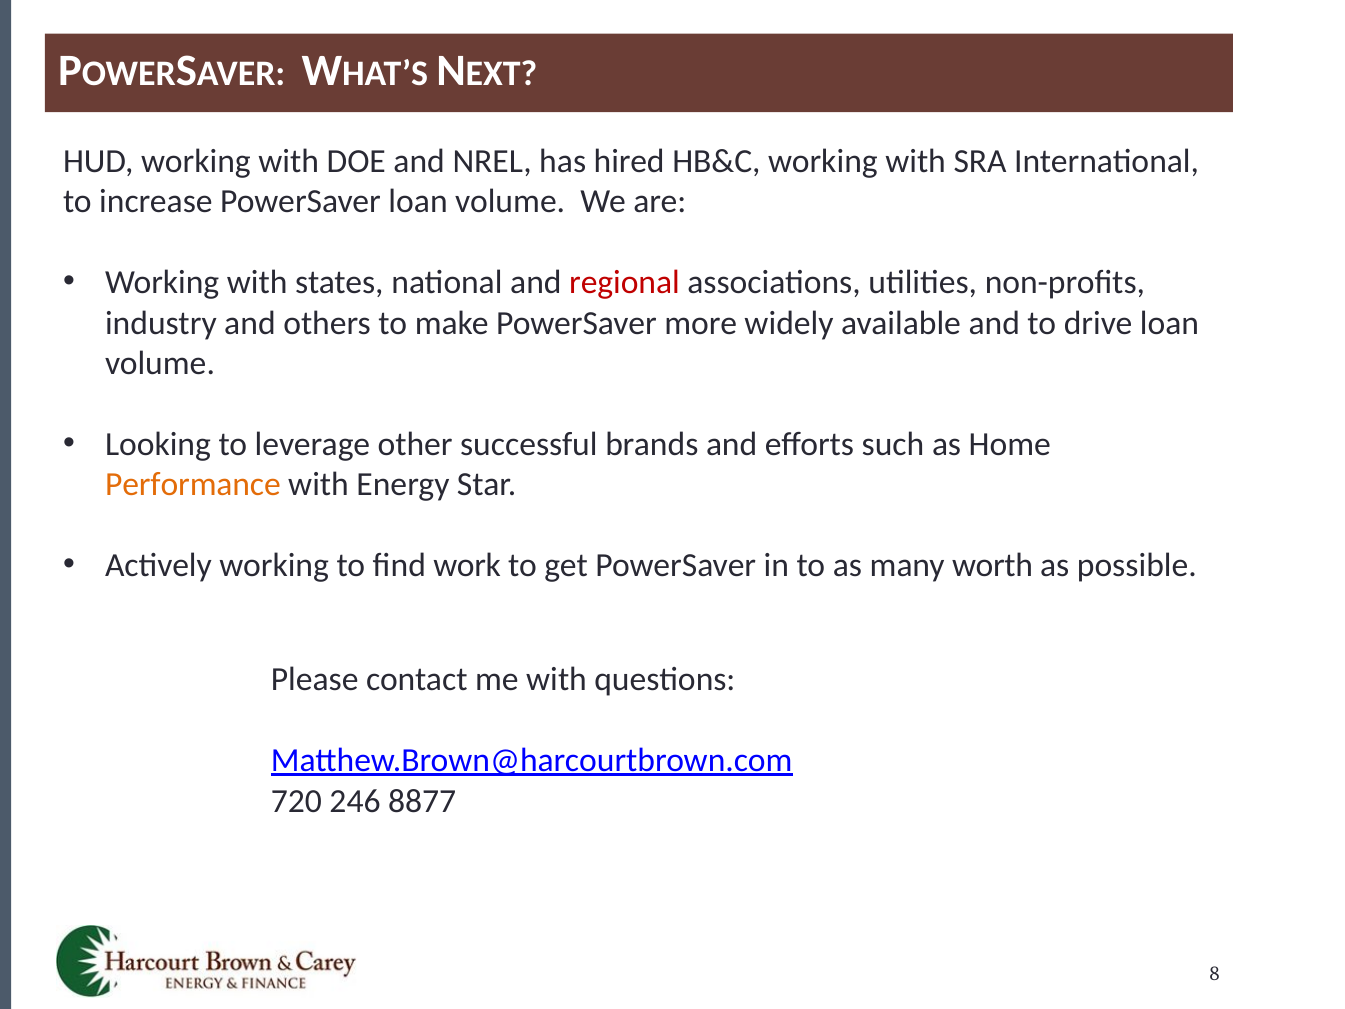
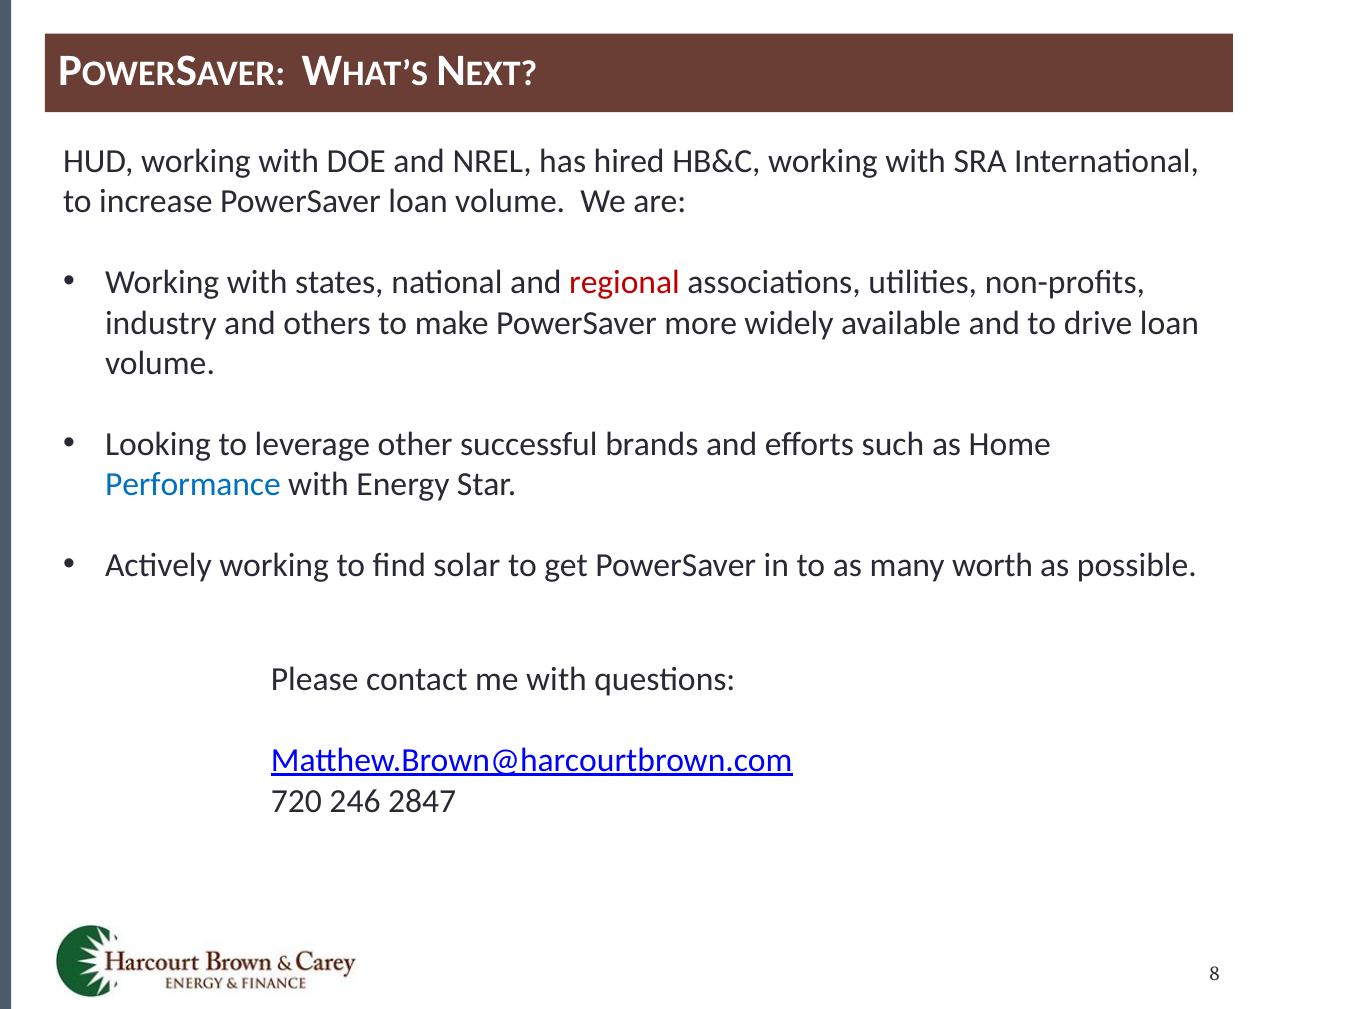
Performance colour: orange -> blue (193, 484)
work: work -> solar (467, 565)
8877: 8877 -> 2847 (422, 801)
